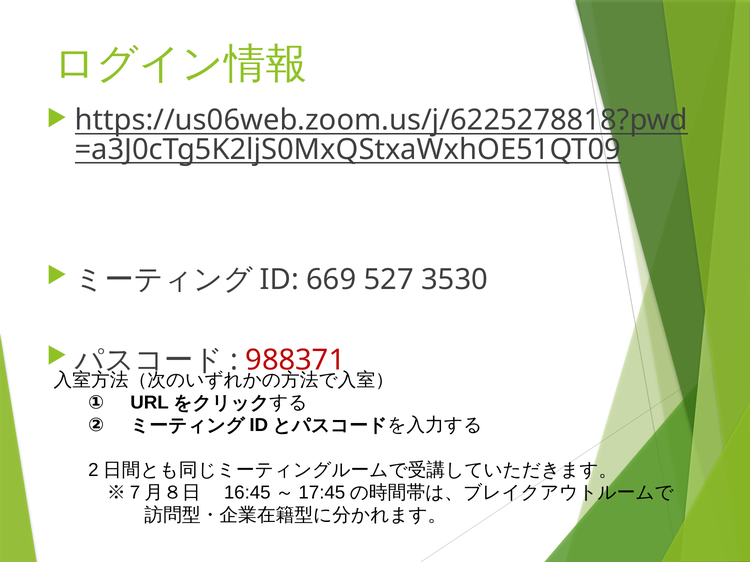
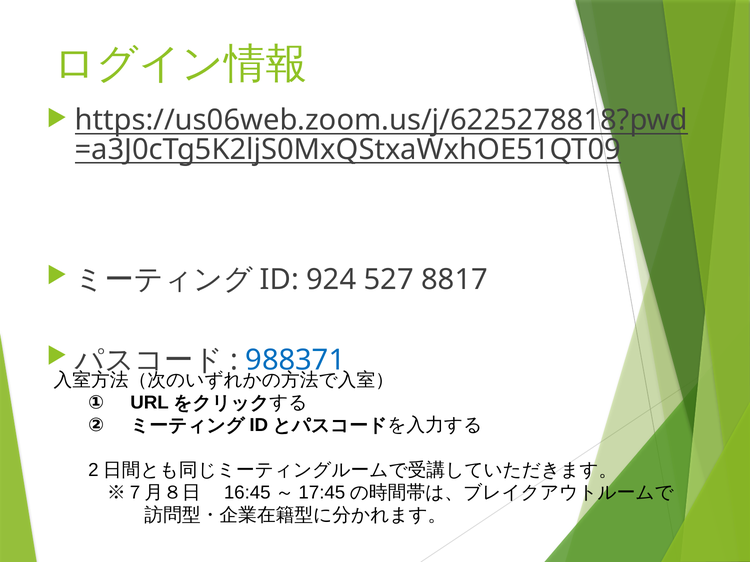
669: 669 -> 924 (331, 280)
3530: 3530 -> 8817 (455, 280)
988371 colour: red -> blue (295, 361)
